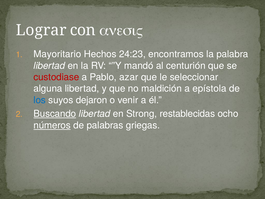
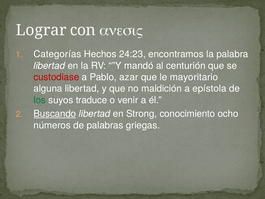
Mayoritario: Mayoritario -> Categorías (57, 54)
seleccionar: seleccionar -> mayoritario (194, 77)
los colour: blue -> green (40, 100)
dejaron: dejaron -> traduce (91, 100)
restablecidas: restablecidas -> conocimiento (187, 114)
números underline: present -> none (52, 125)
